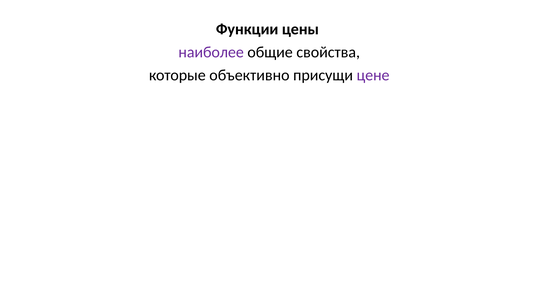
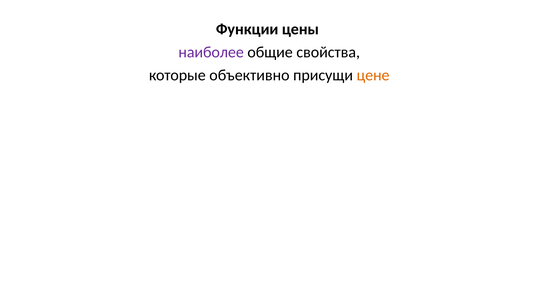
цене colour: purple -> orange (373, 75)
